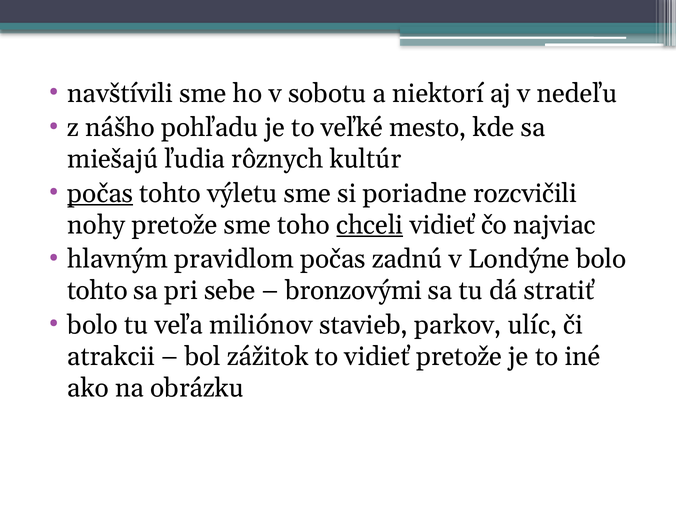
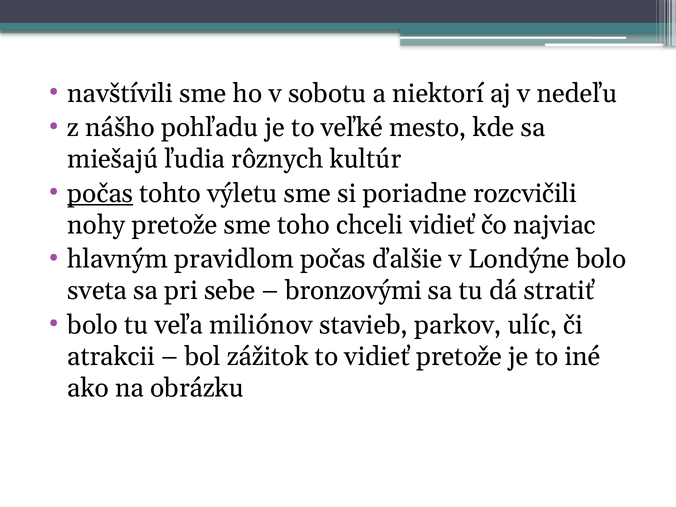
chceli underline: present -> none (370, 225)
zadnú: zadnú -> ďalšie (407, 259)
tohto: tohto -> sveta (97, 291)
